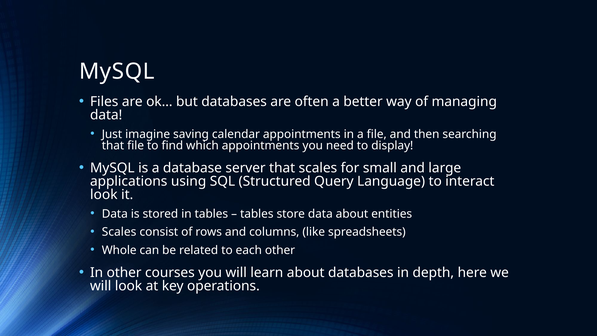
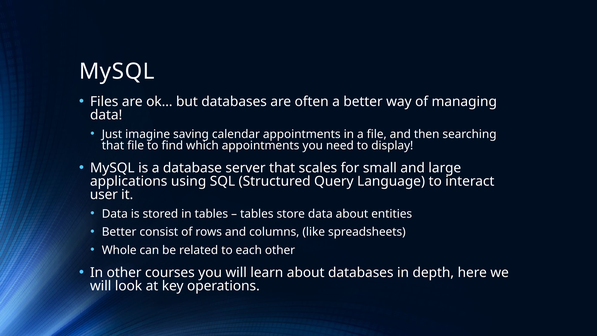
look: look -> user (104, 195)
Scales: Scales -> Better (119, 232)
